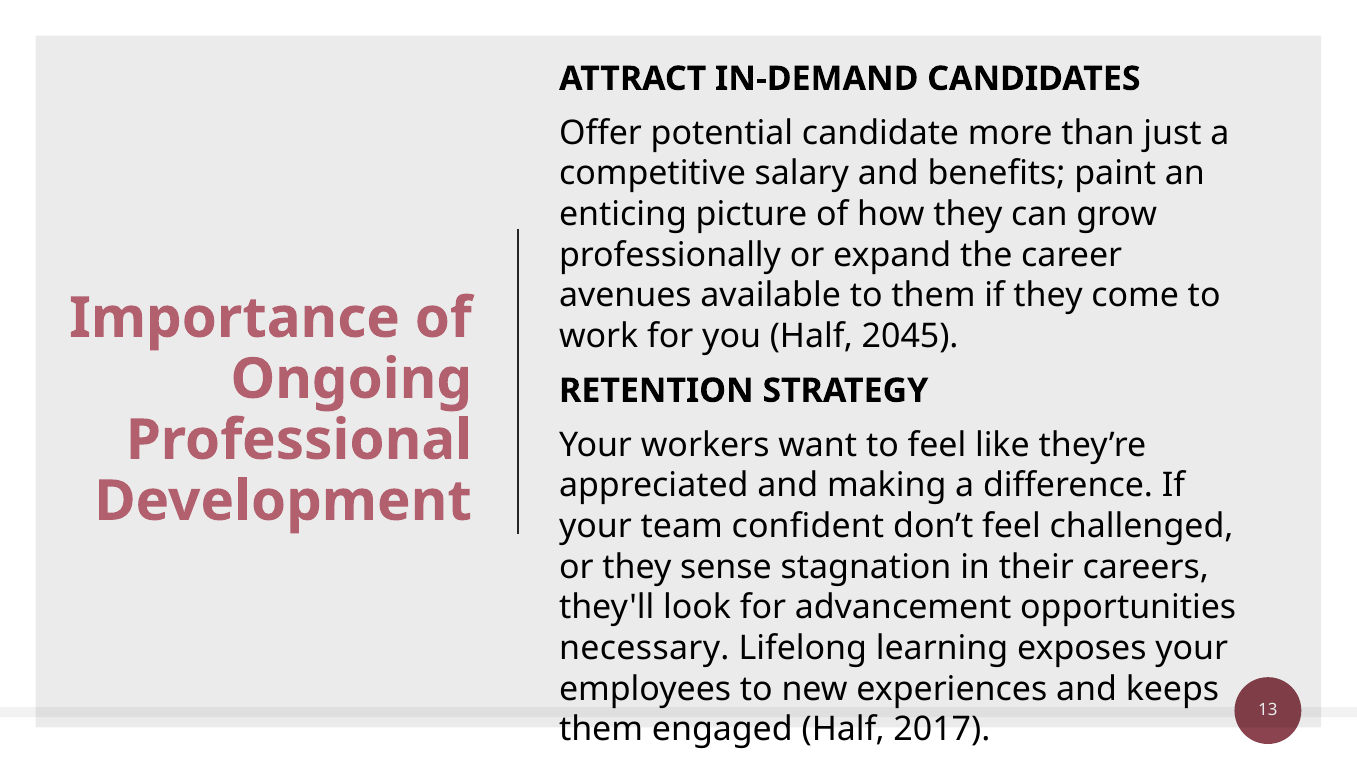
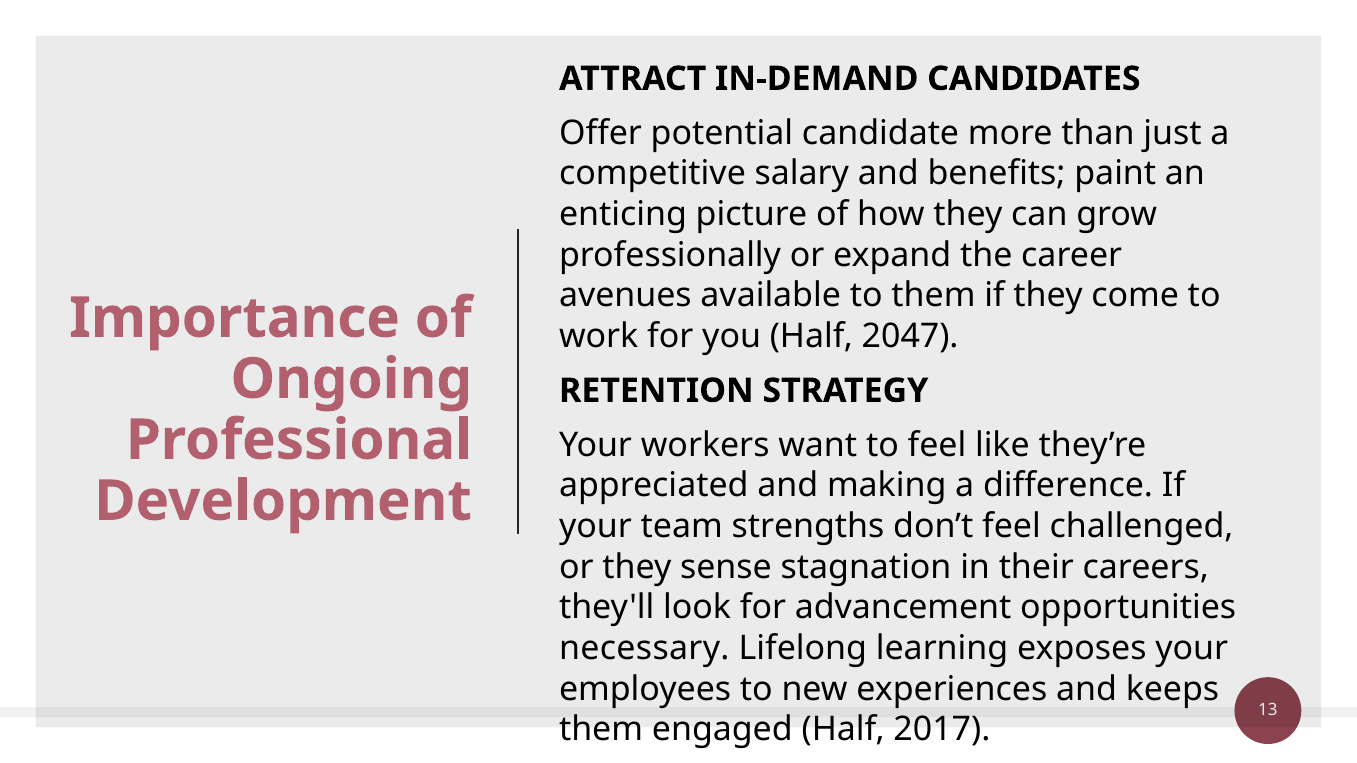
2045: 2045 -> 2047 (910, 337)
confident: confident -> strengths (808, 526)
